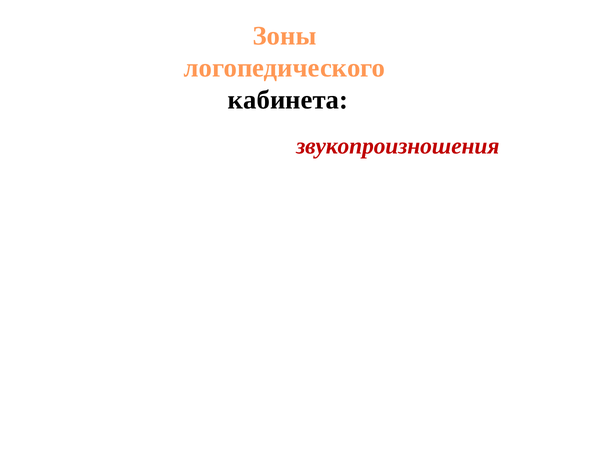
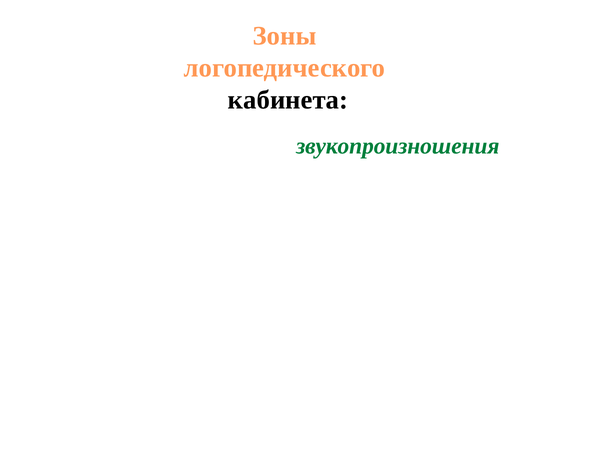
звукопроизношения colour: red -> green (398, 146)
